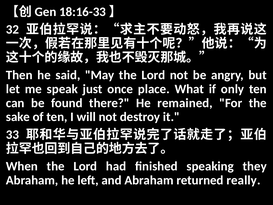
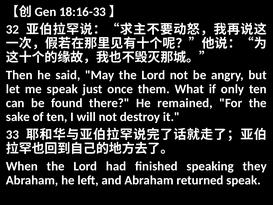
place: place -> them (154, 89)
returned really: really -> speak (244, 180)
